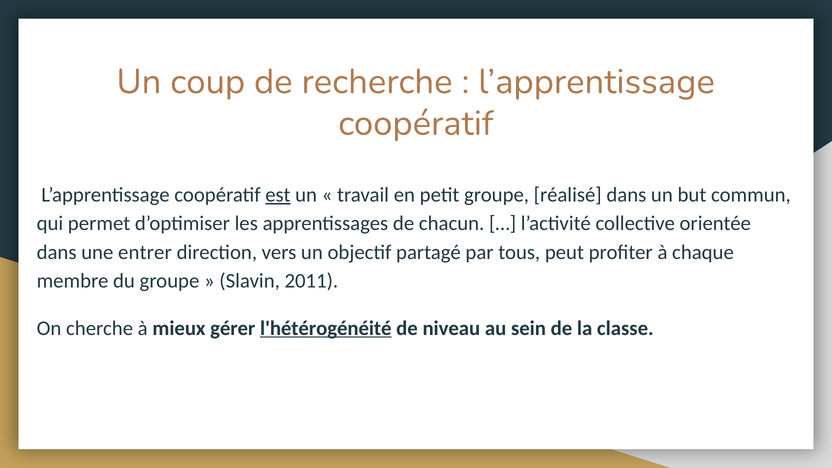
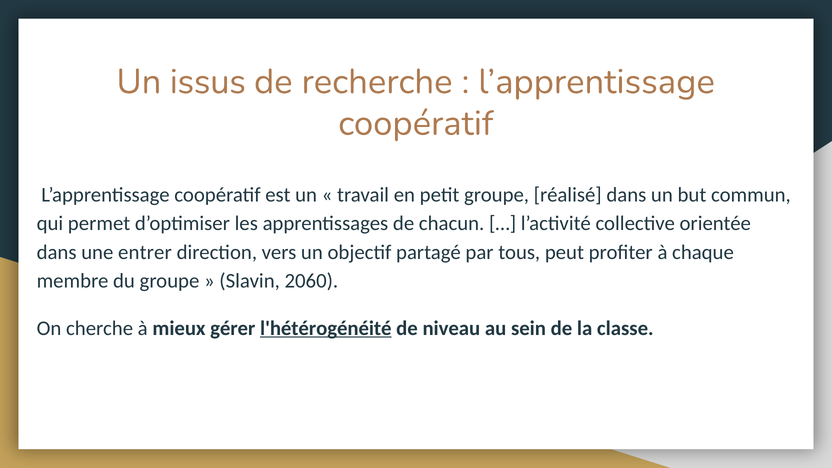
coup: coup -> issus (208, 82)
est underline: present -> none (278, 195)
2011: 2011 -> 2060 (311, 281)
